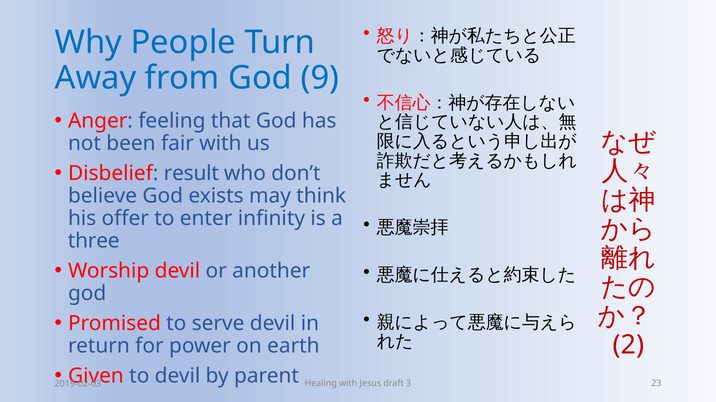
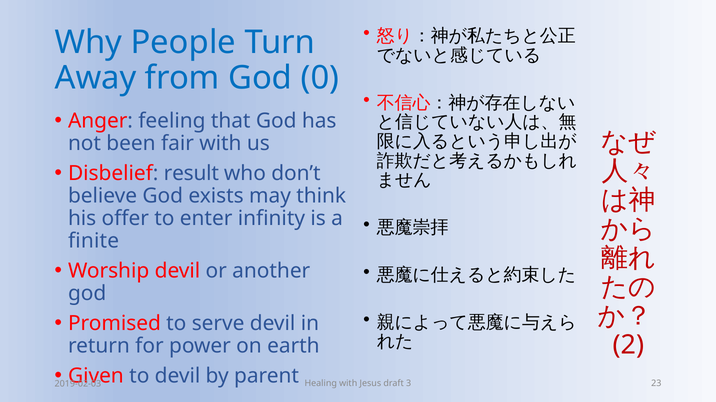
9: 9 -> 0 (320, 78)
three: three -> finite (94, 241)
